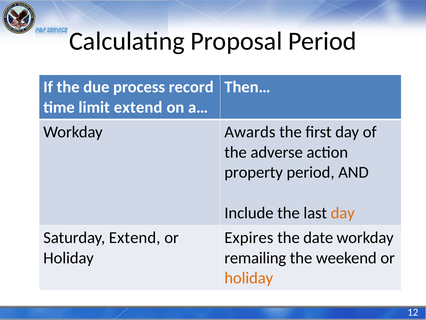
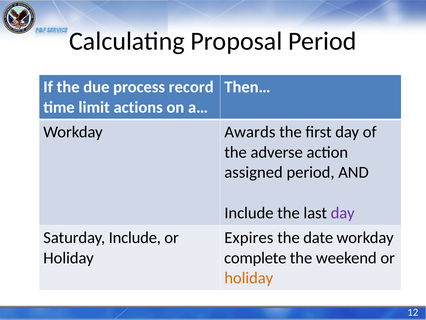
limit extend: extend -> actions (138, 107)
property: property -> assigned (254, 172)
day colour: orange -> purple (343, 213)
Saturday Extend: Extend -> Include (135, 237)
remailing: remailing -> complete (255, 257)
